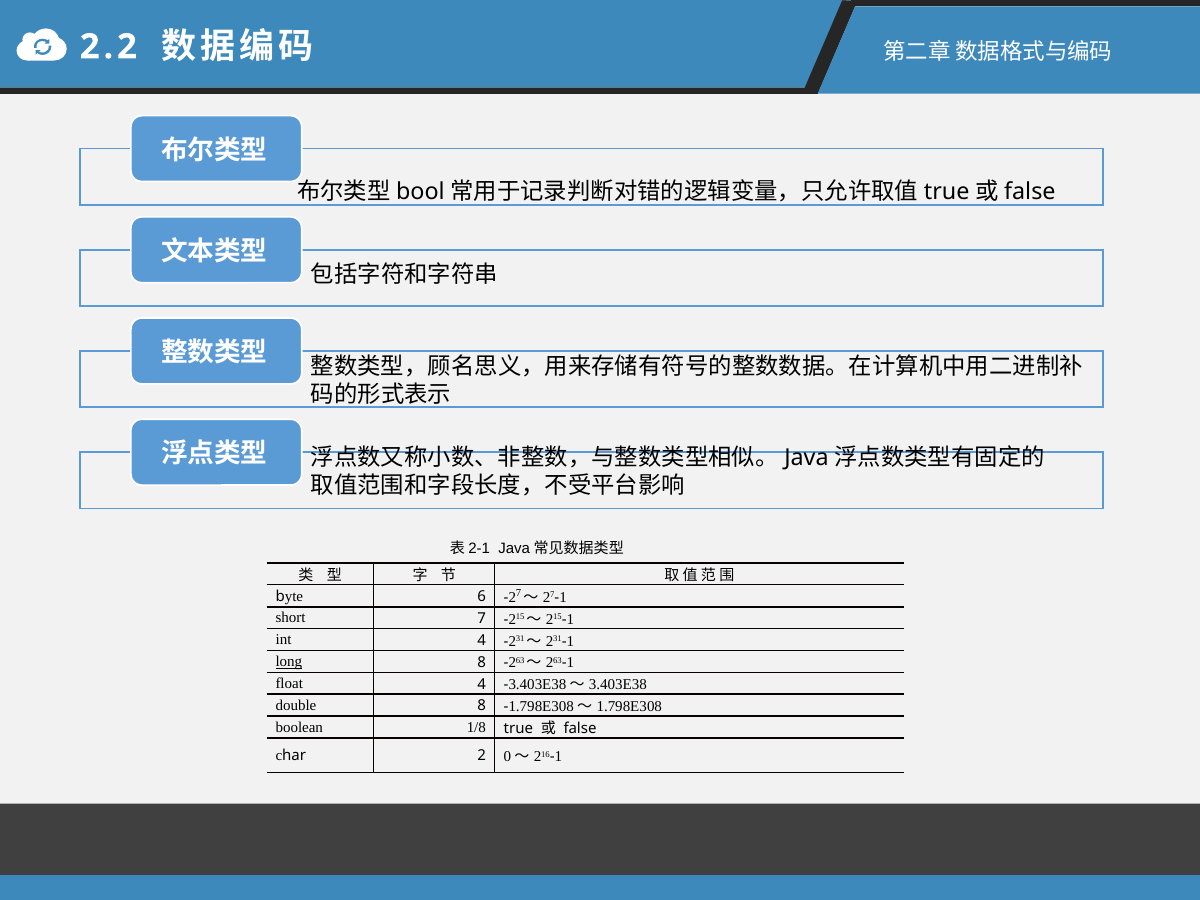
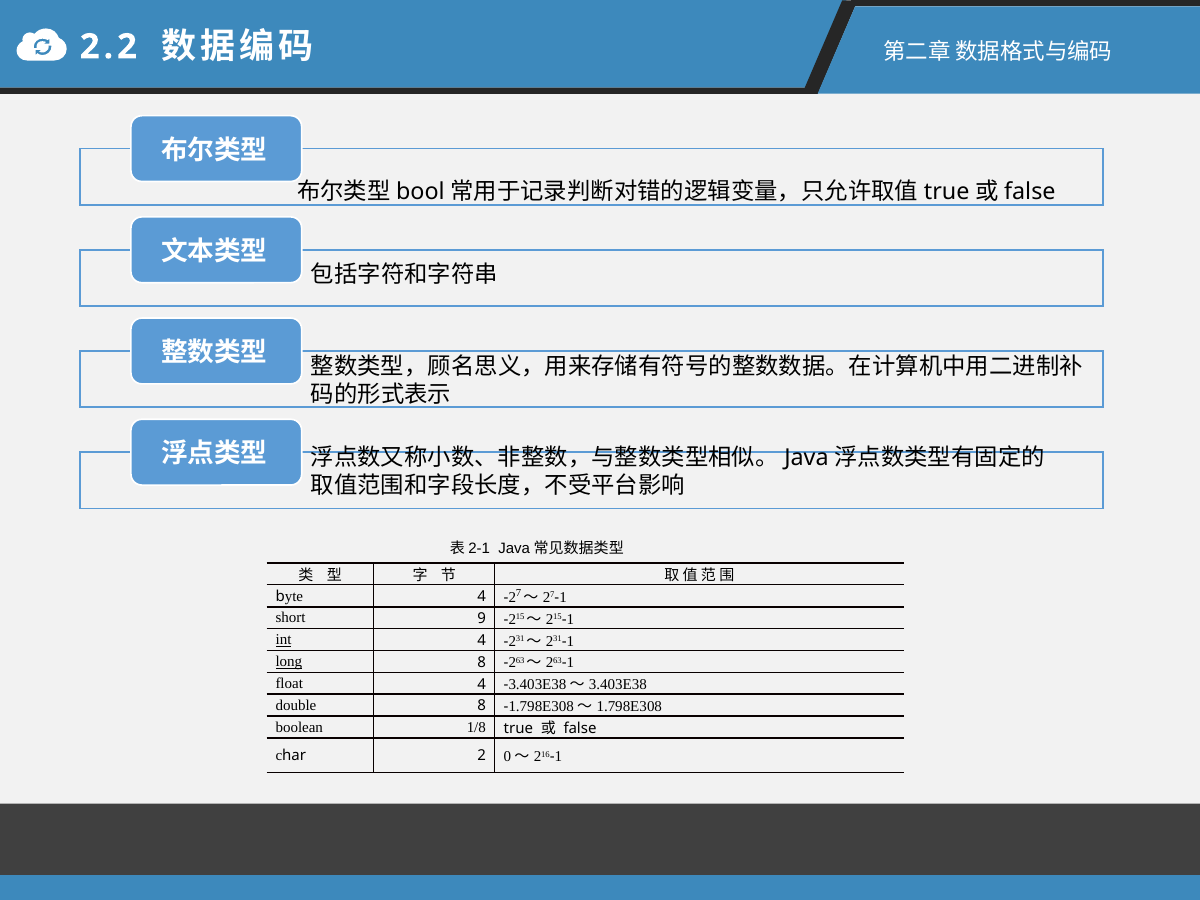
byte 6: 6 -> 4 (482, 597)
7: 7 -> 9 (482, 619)
int underline: none -> present (284, 640)
